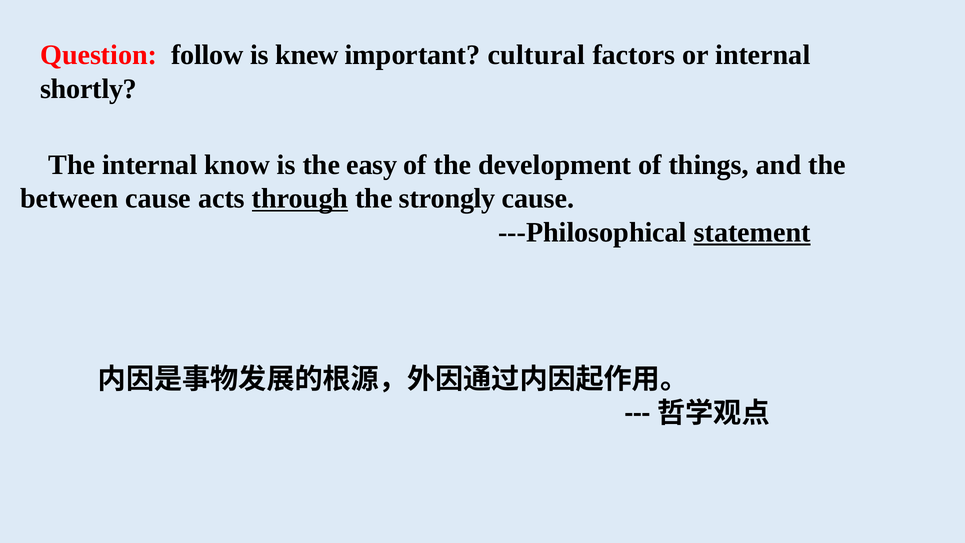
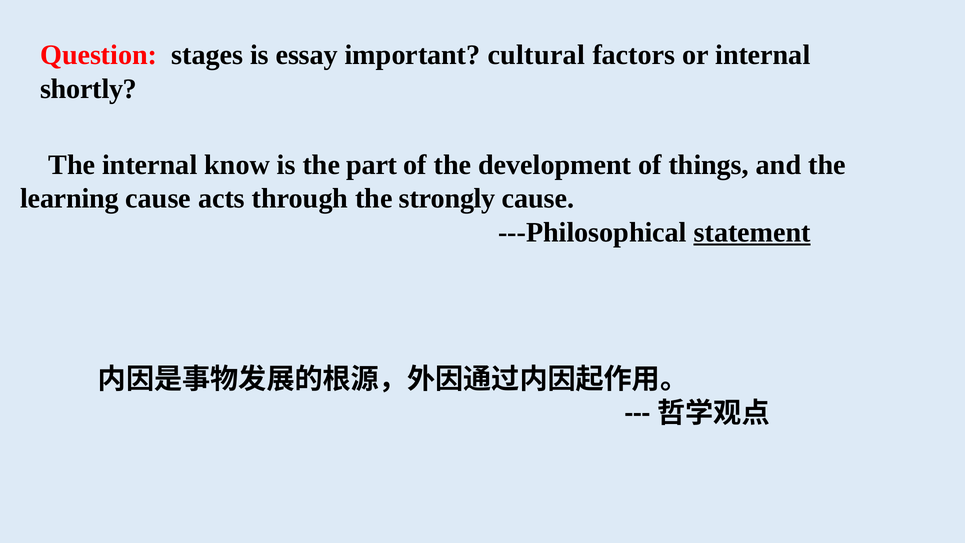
follow: follow -> stages (207, 55)
knew: knew -> essay (307, 55)
easy: easy -> part (372, 165)
between: between -> learning (70, 199)
through underline: present -> none (300, 199)
